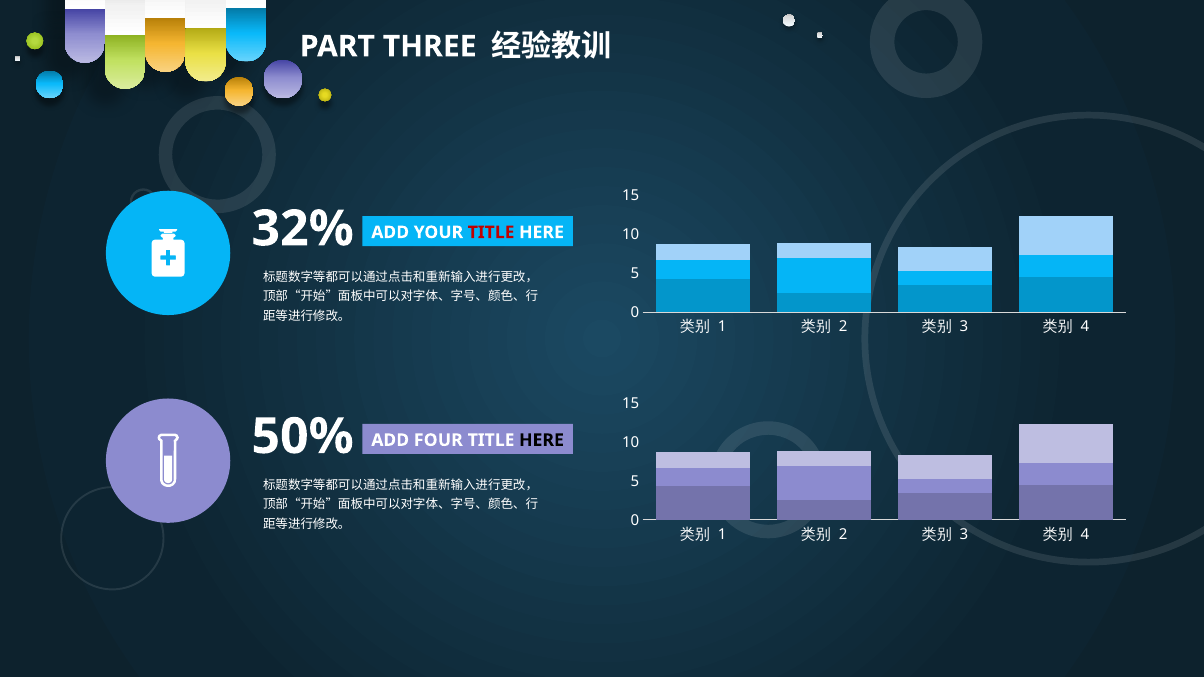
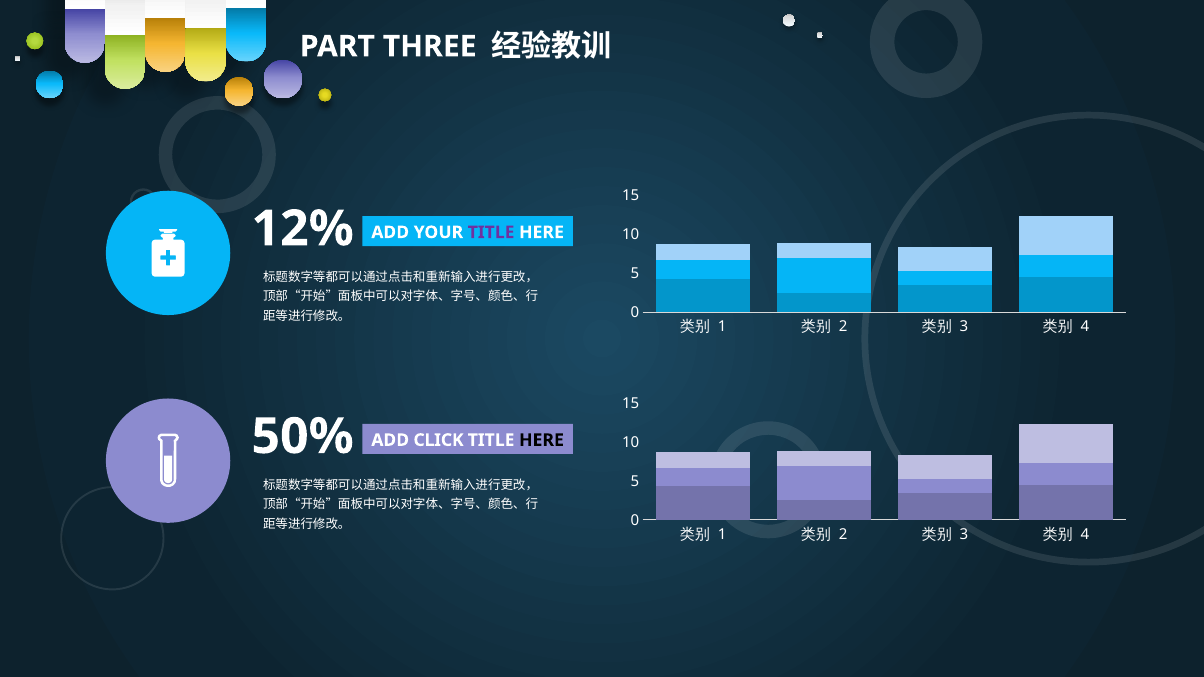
32%: 32% -> 12% (303, 229)
TITLE colour: red -> purple (491, 232)
FOUR: FOUR -> CLICK (439, 440)
